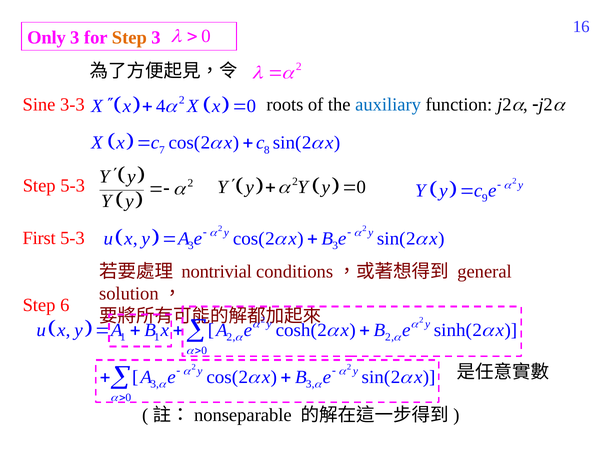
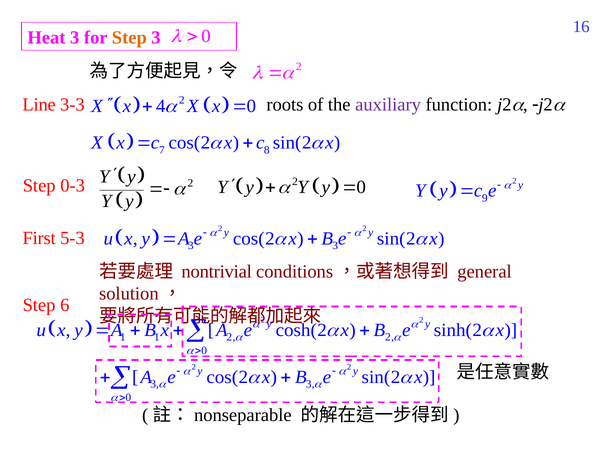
Only: Only -> Heat (46, 38)
Sine: Sine -> Line (39, 104)
auxiliary colour: blue -> purple (388, 104)
Step 5-3: 5-3 -> 0-3 (73, 186)
